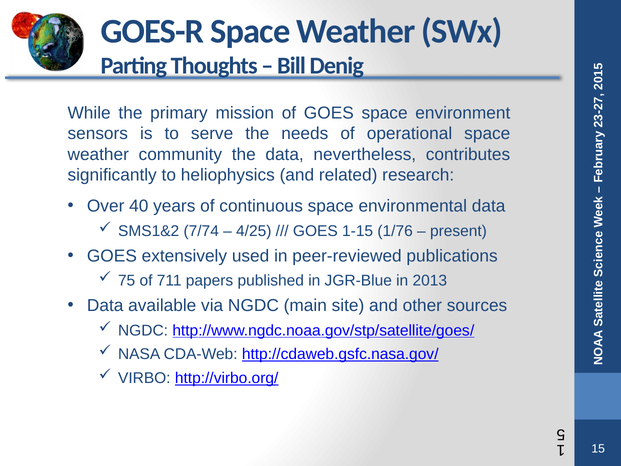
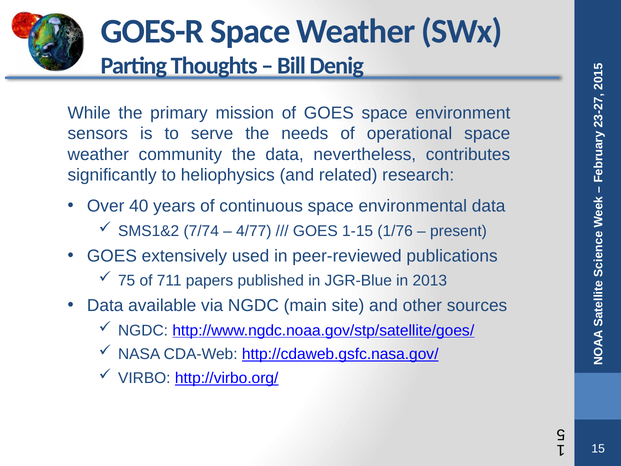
4/25: 4/25 -> 4/77 (254, 231)
